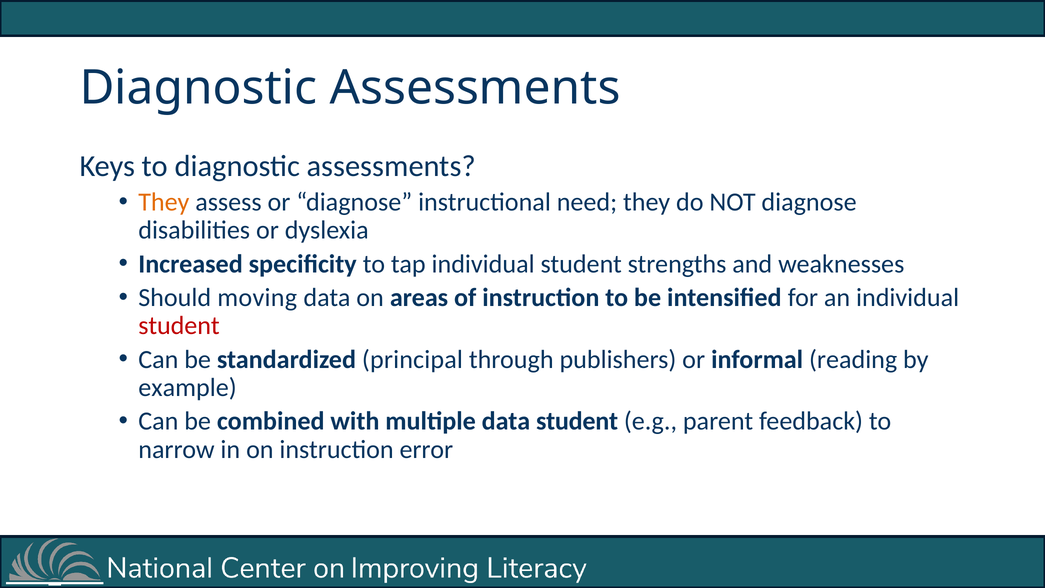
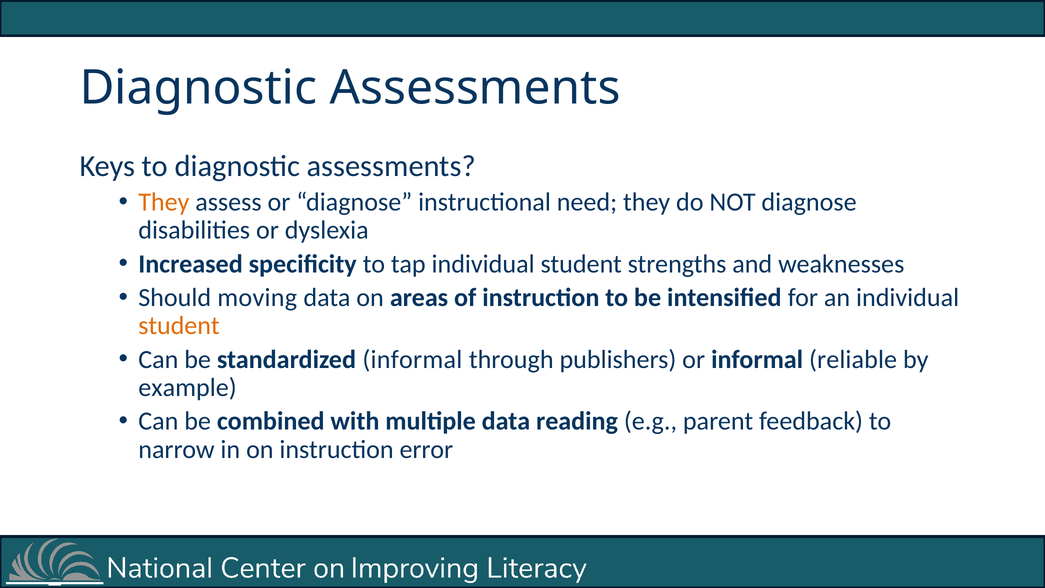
student colour: red -> orange (179, 326)
standardized principal: principal -> informal (412, 359)
reading: reading -> reliable (853, 359)
data student: student -> reading (577, 421)
